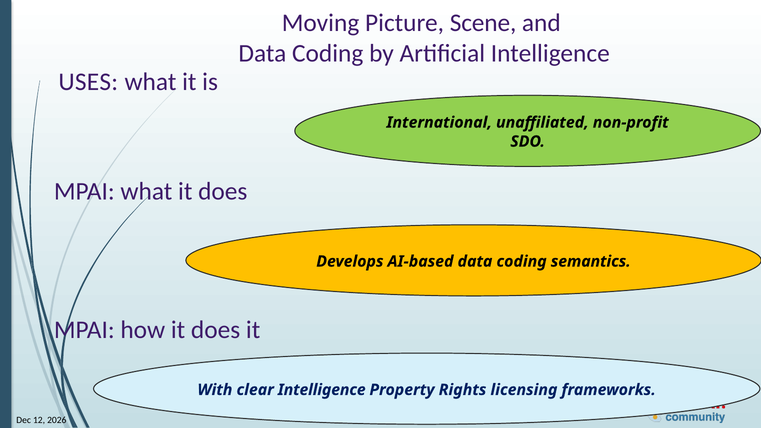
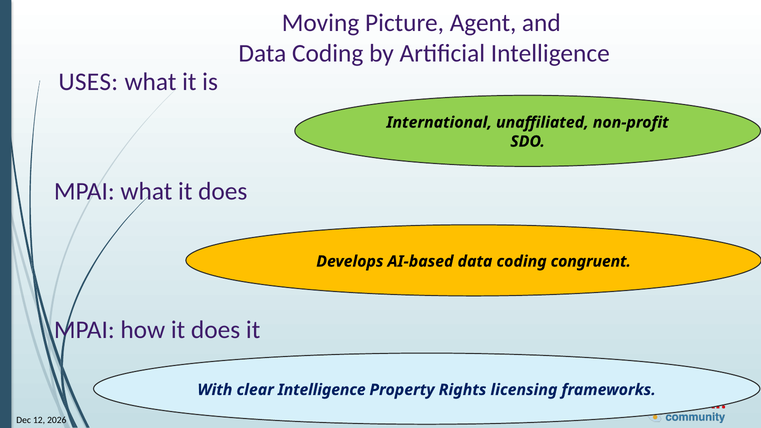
Scene: Scene -> Agent (483, 23)
semantics: semantics -> congruent (591, 261)
